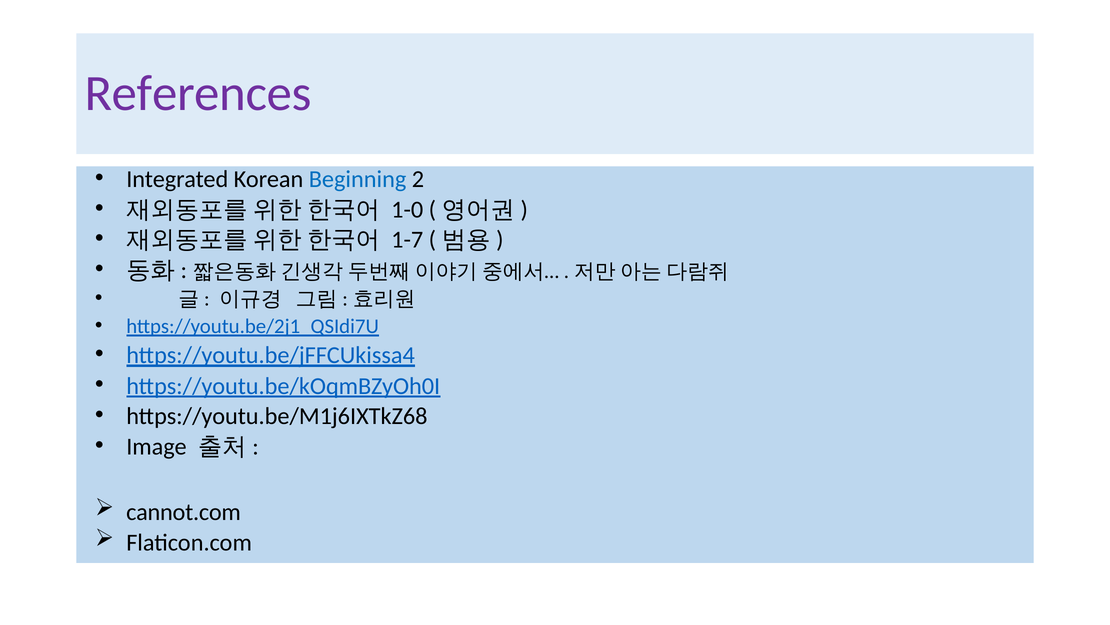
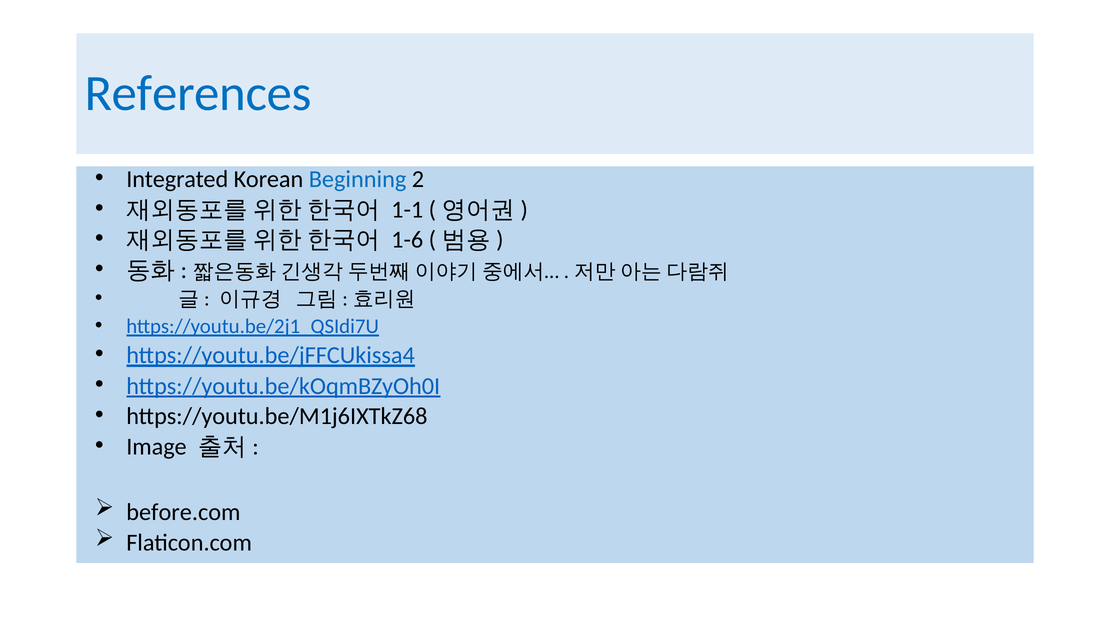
References colour: purple -> blue (198, 93)
1-0: 1-0 -> 1-1 (407, 209)
1-7: 1-7 -> 1-6 (407, 240)
cannot.com: cannot.com -> before.com (183, 512)
